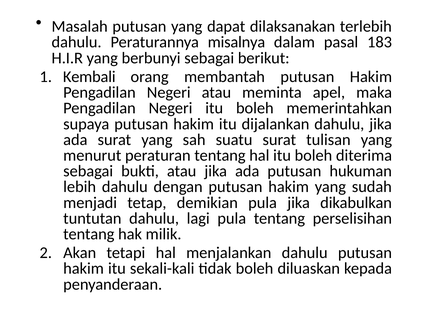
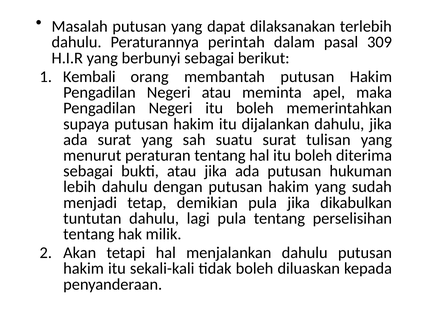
misalnya: misalnya -> perintah (236, 42)
183: 183 -> 309 (380, 42)
